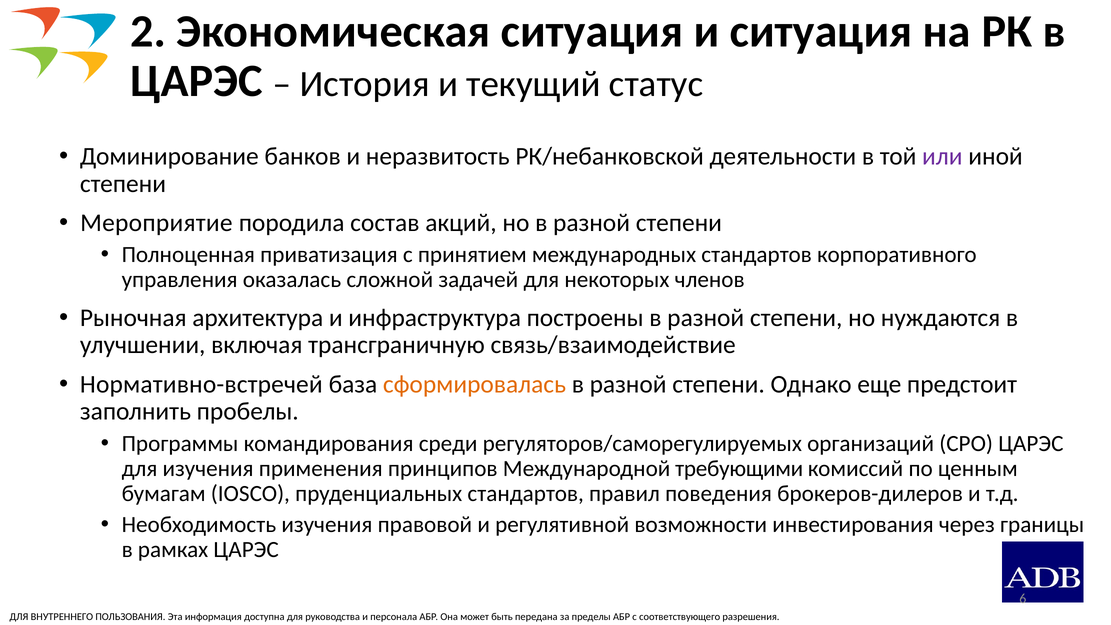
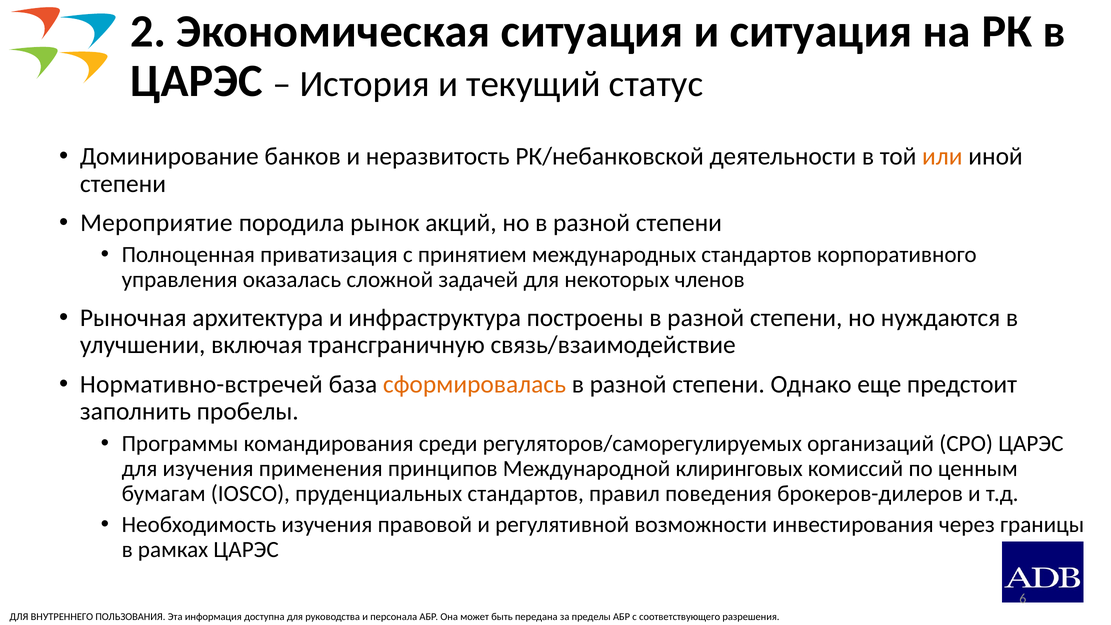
или colour: purple -> orange (942, 156)
состав: состав -> рынок (385, 223)
требующими: требующими -> клиринговых (739, 469)
